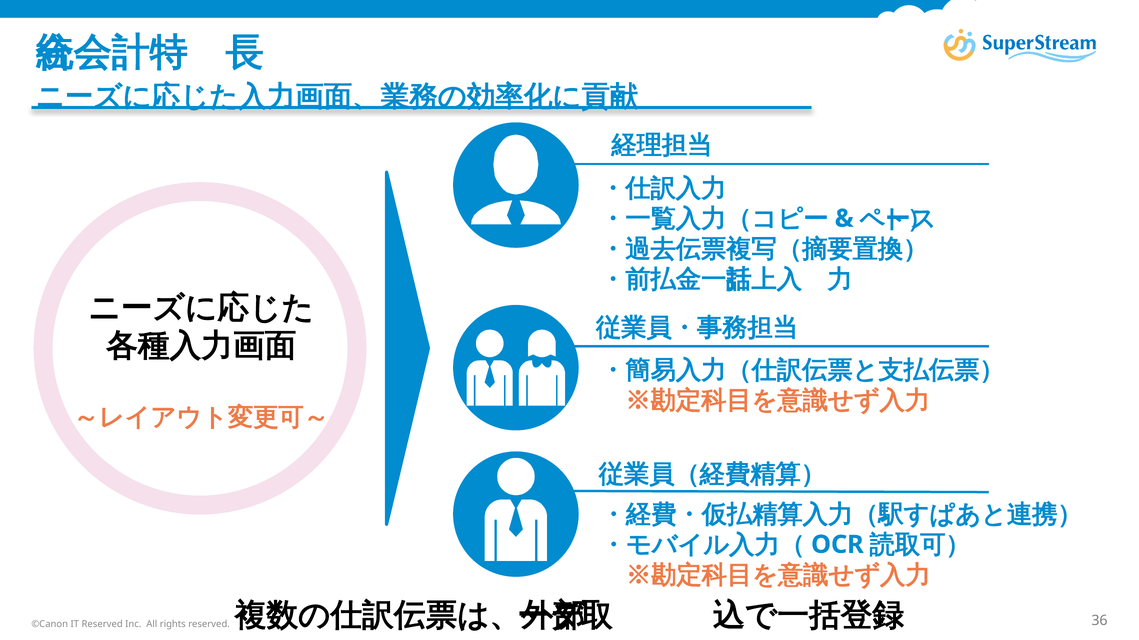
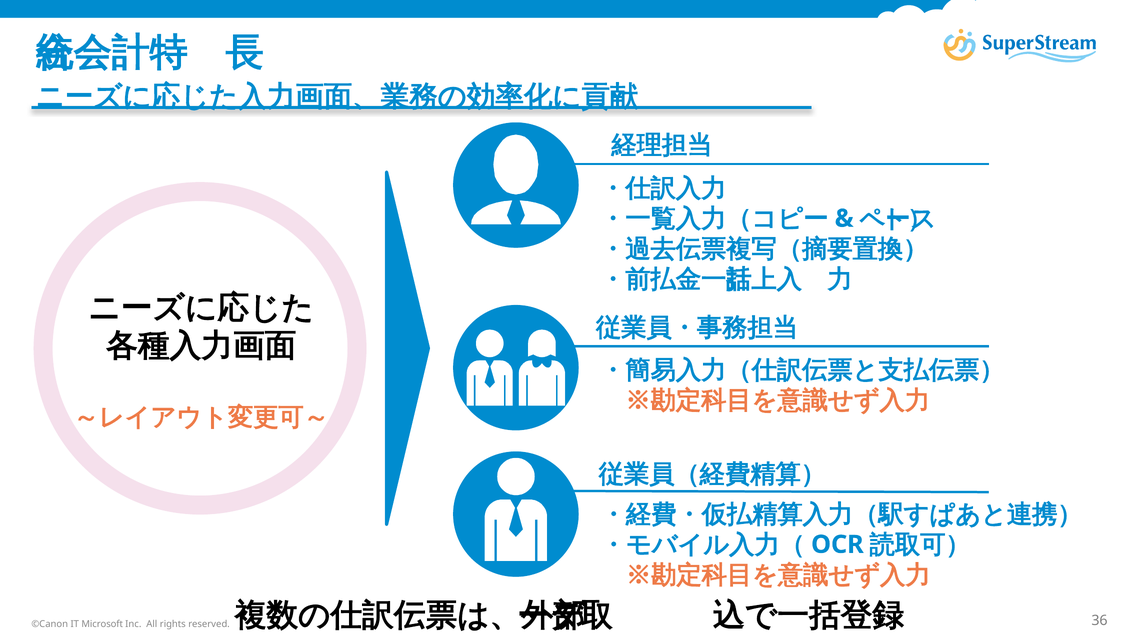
IT Reserved: Reserved -> Microsoft (102, 625)
